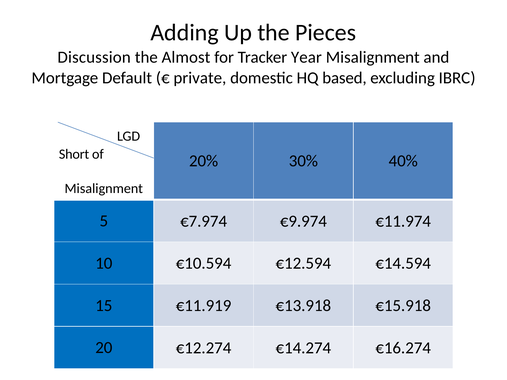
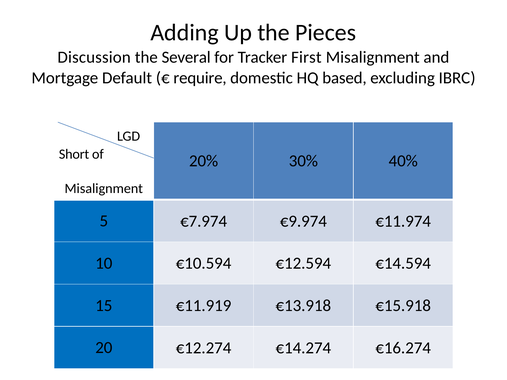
Almost: Almost -> Several (186, 57)
Year: Year -> First (306, 57)
private: private -> require (200, 78)
